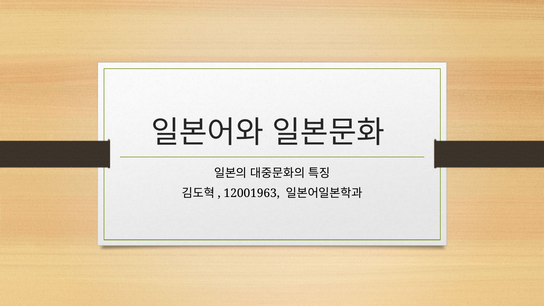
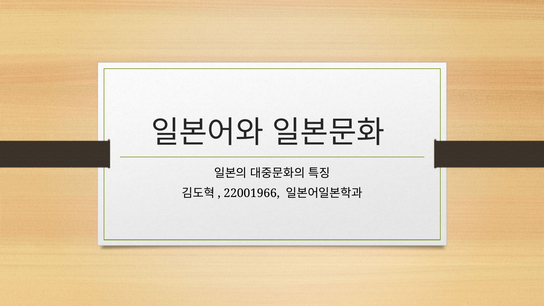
12001963: 12001963 -> 22001966 (252, 193)
